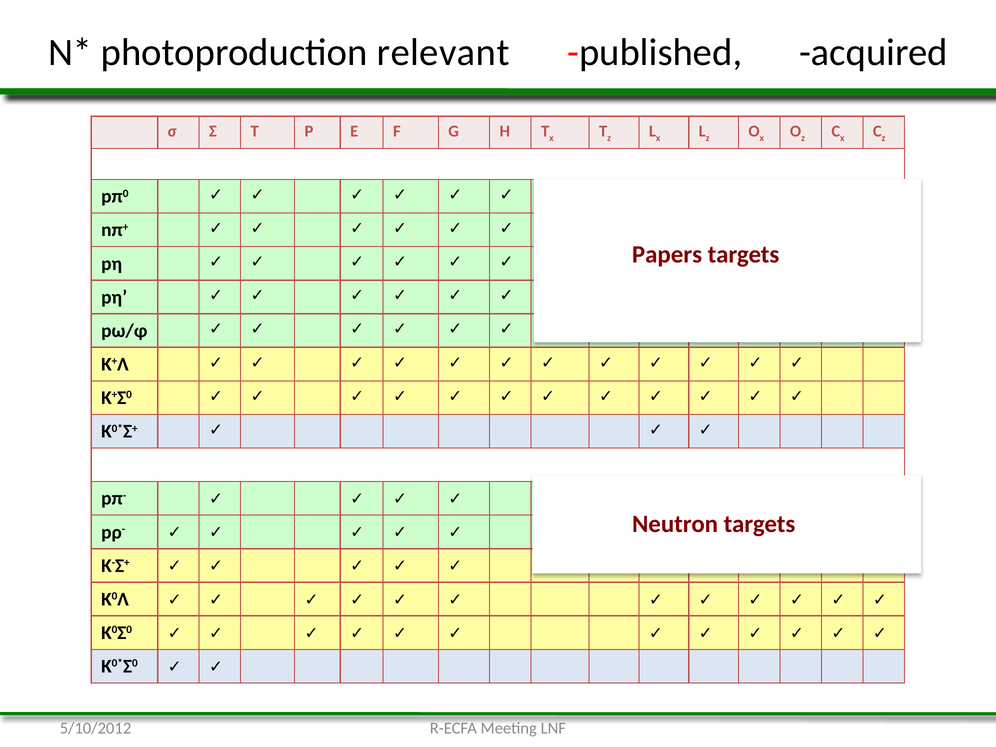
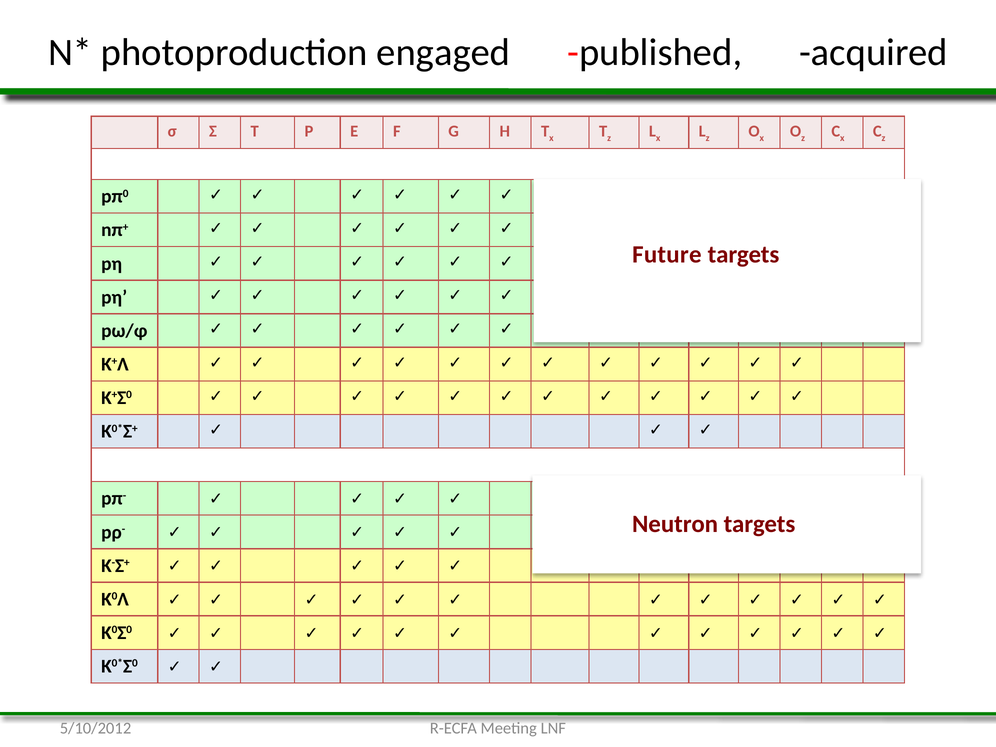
relevant: relevant -> engaged (443, 52)
Papers: Papers -> Future (667, 254)
